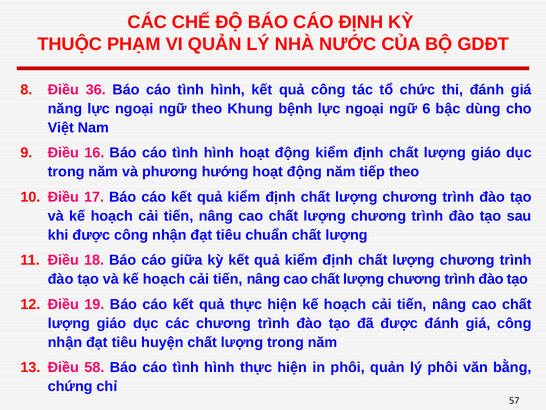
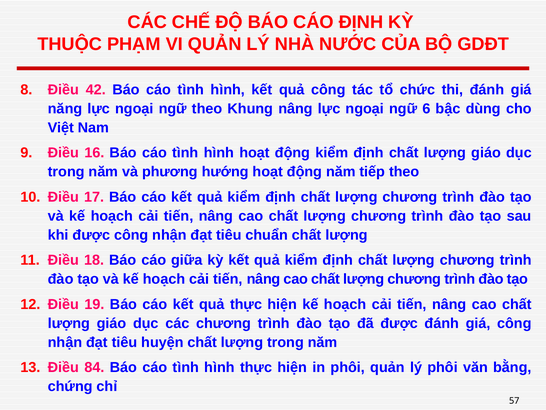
36: 36 -> 42 (96, 90)
Khung bệnh: bệnh -> nâng (296, 109)
58: 58 -> 84 (94, 367)
